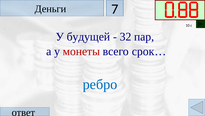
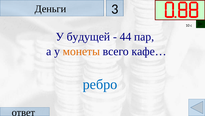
7: 7 -> 3 (115, 9)
32: 32 -> 44 (126, 37)
монеты colour: red -> orange (81, 51)
срок…: срок… -> кафе… (149, 51)
